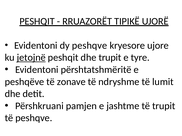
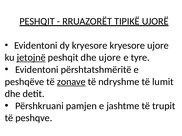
dy peshqve: peshqve -> kryesore (90, 46)
dhe trupit: trupit -> ujore (110, 58)
zonave underline: none -> present (71, 82)
